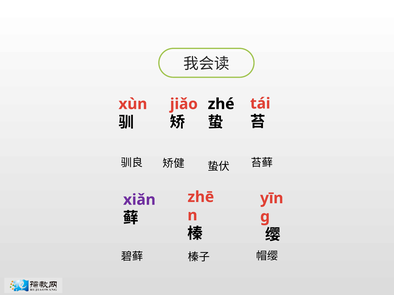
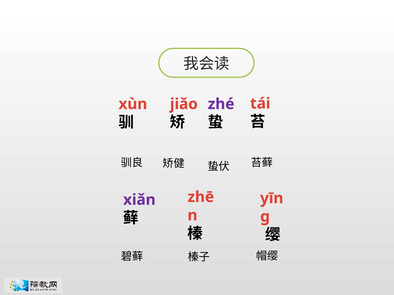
zhé colour: black -> purple (221, 104)
